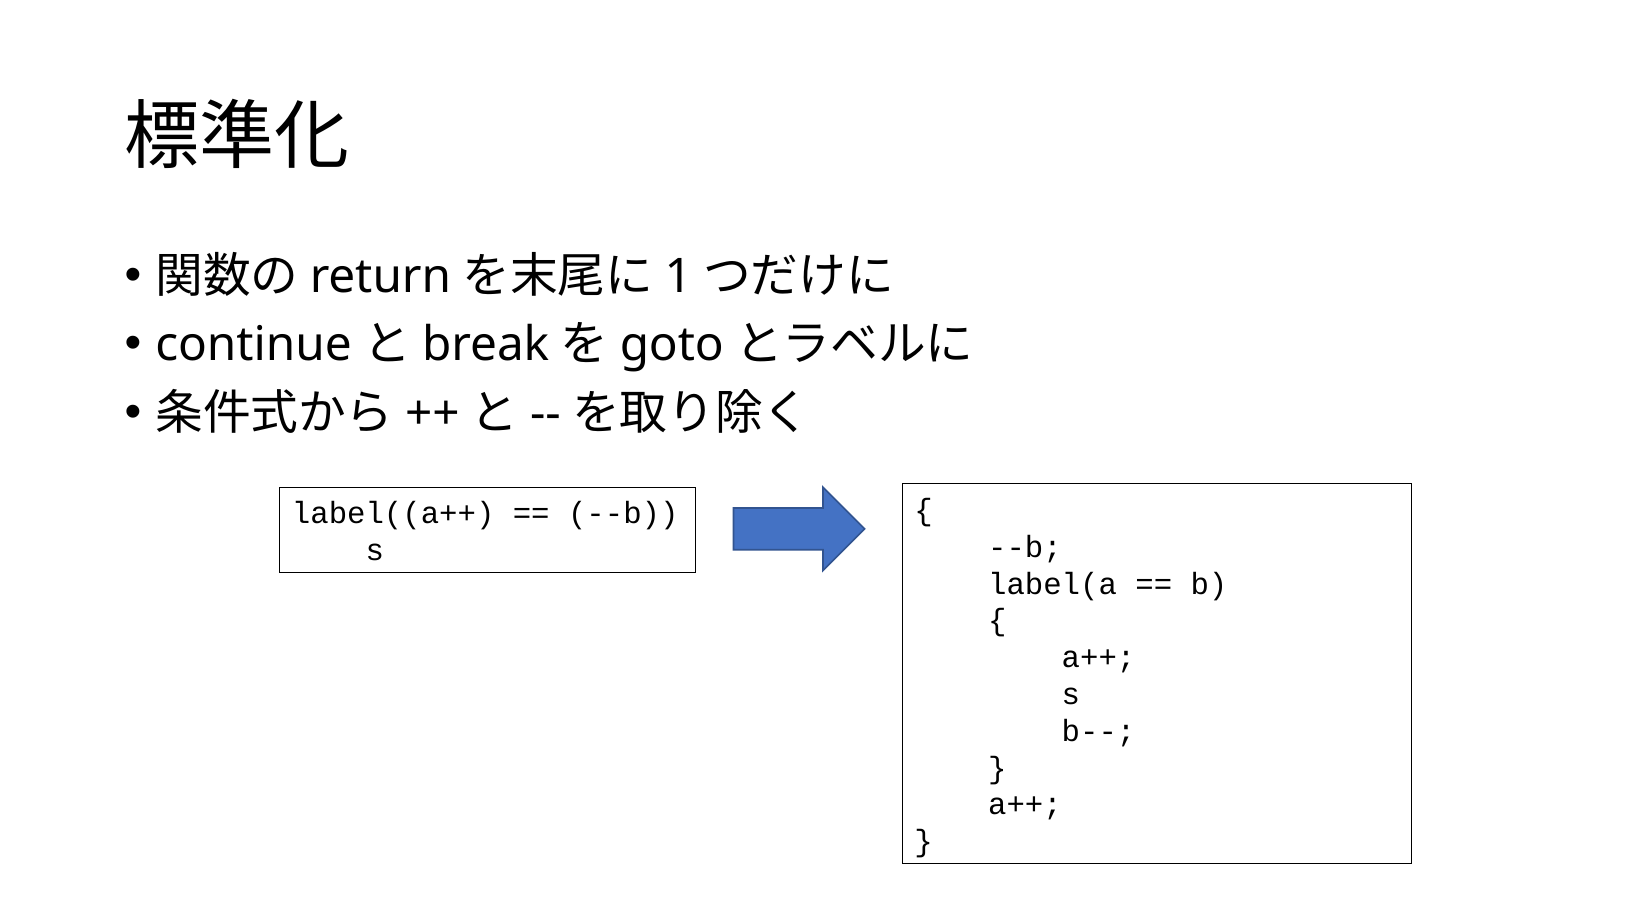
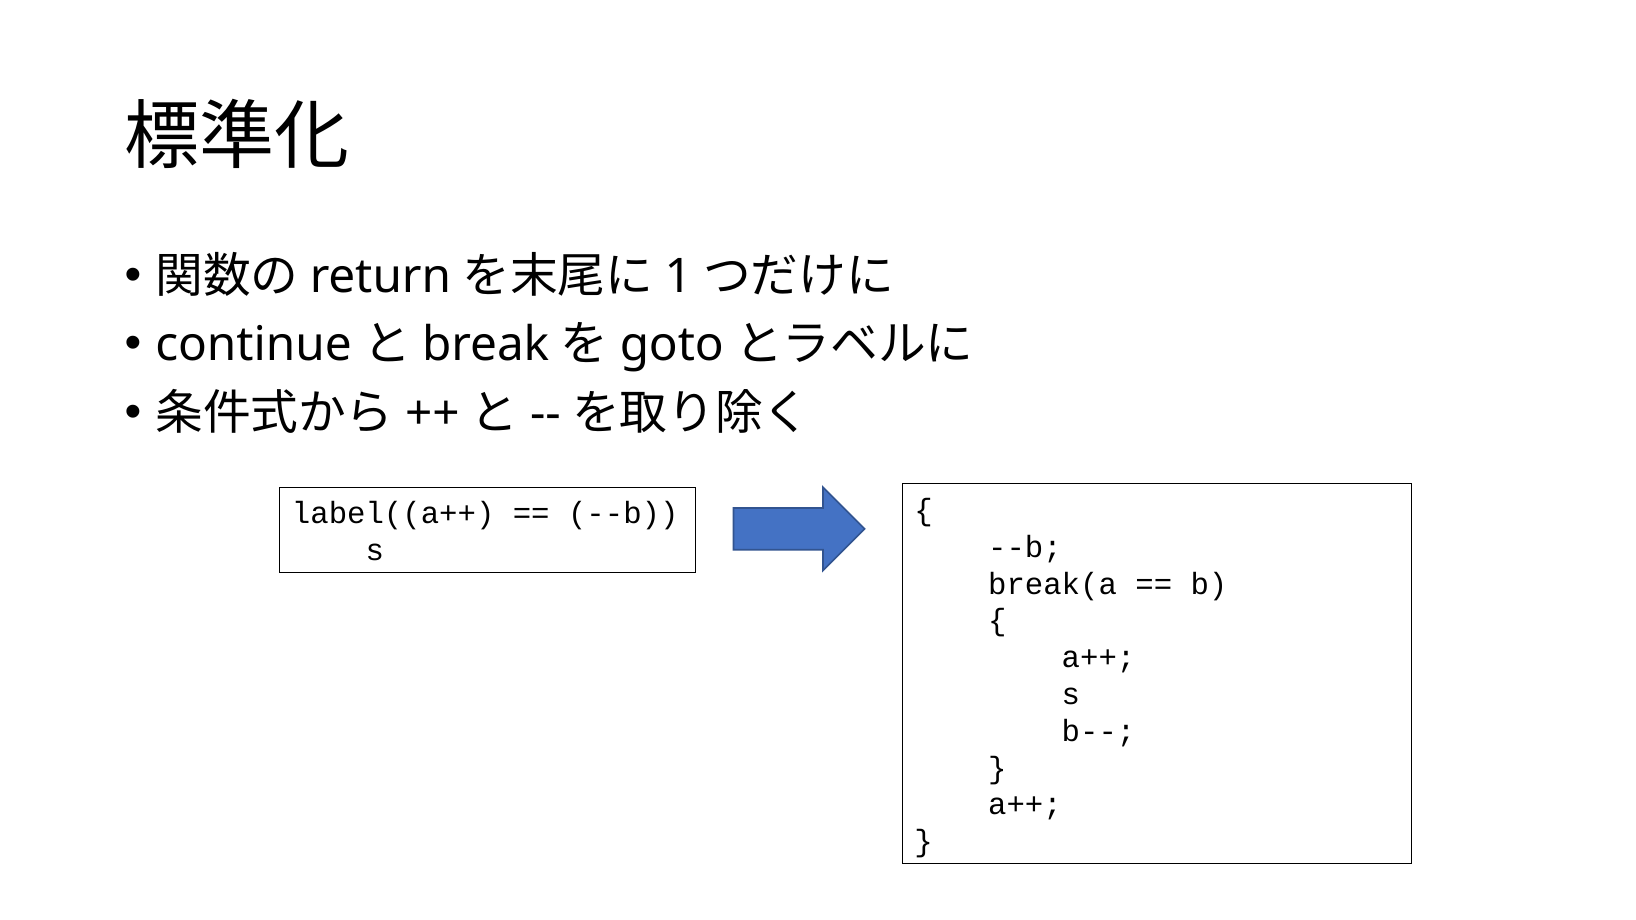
label(a: label(a -> break(a (1053, 584)
